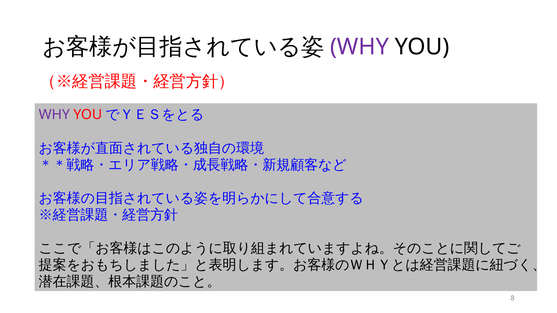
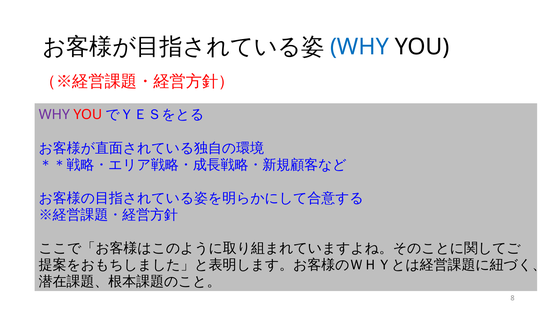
WHY colour: purple -> blue (359, 47)
